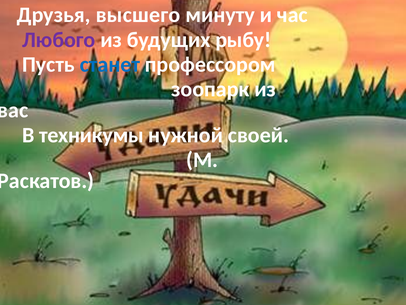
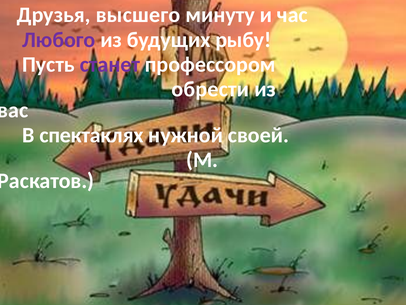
станет colour: blue -> purple (110, 64)
зоопарк: зоопарк -> обрести (210, 89)
техникумы: техникумы -> спектаклях (91, 135)
